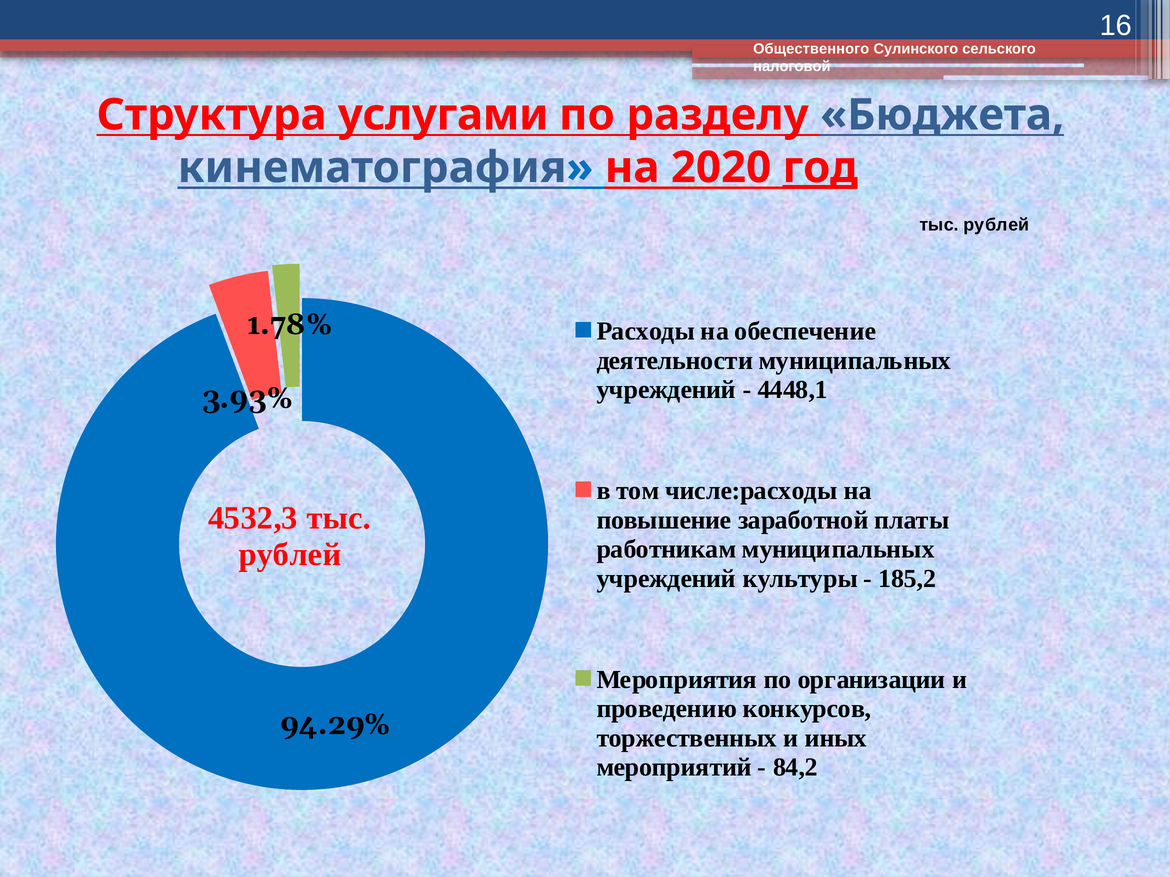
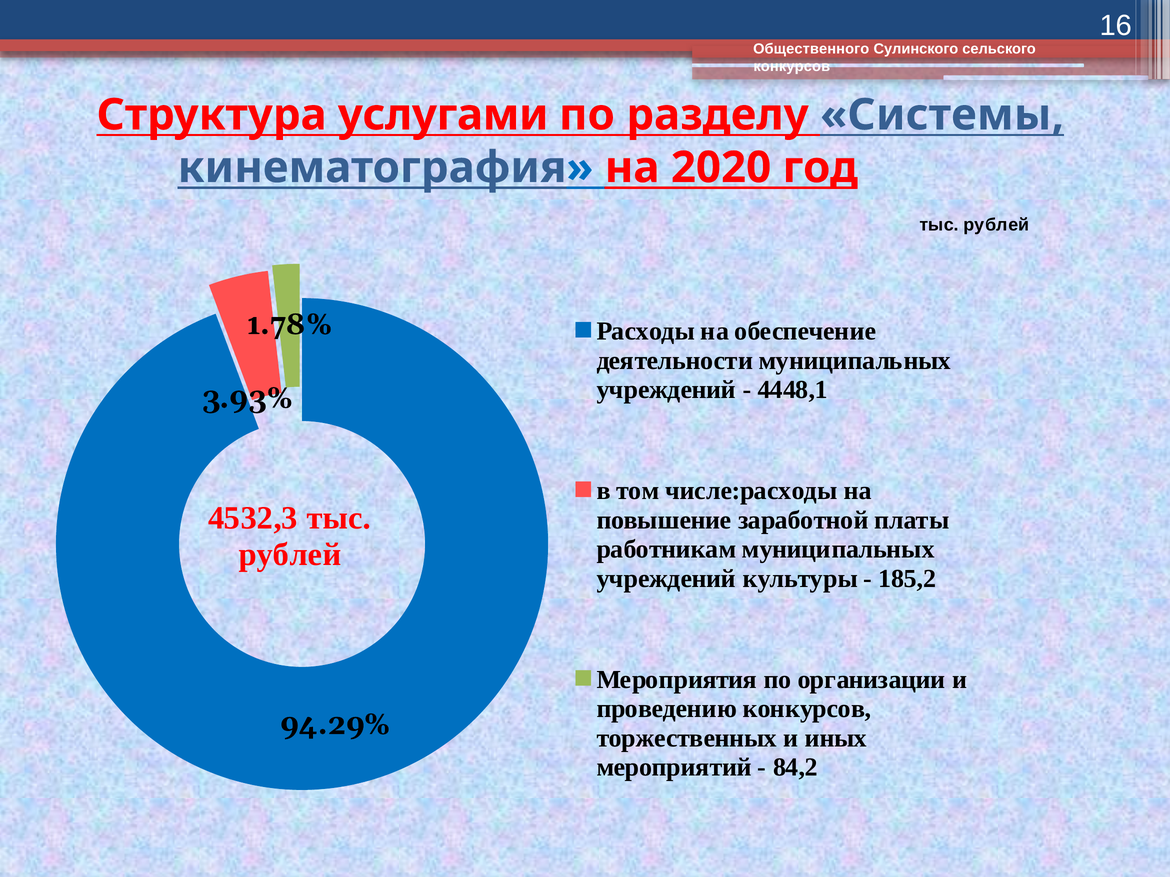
налоговой: налоговой -> конкурсов (792, 66)
Бюджета: Бюджета -> Системы (942, 115)
год underline: present -> none (820, 168)
